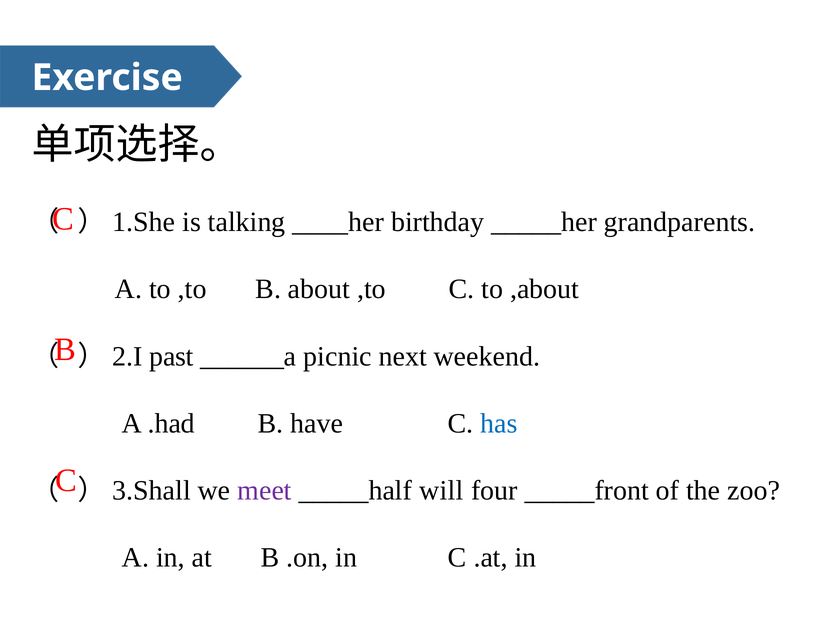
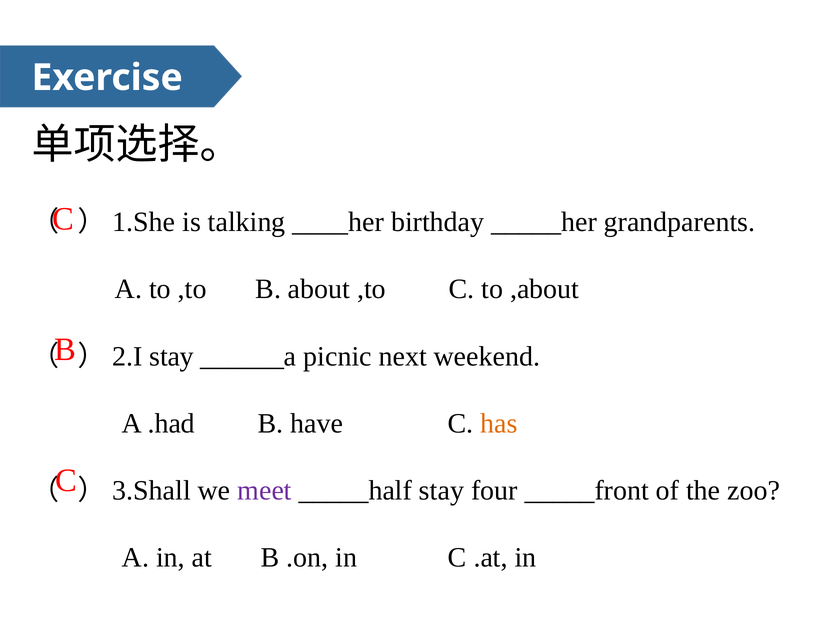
）2.I past: past -> stay (172, 356)
has colour: blue -> orange (499, 424)
_____half will: will -> stay (442, 491)
